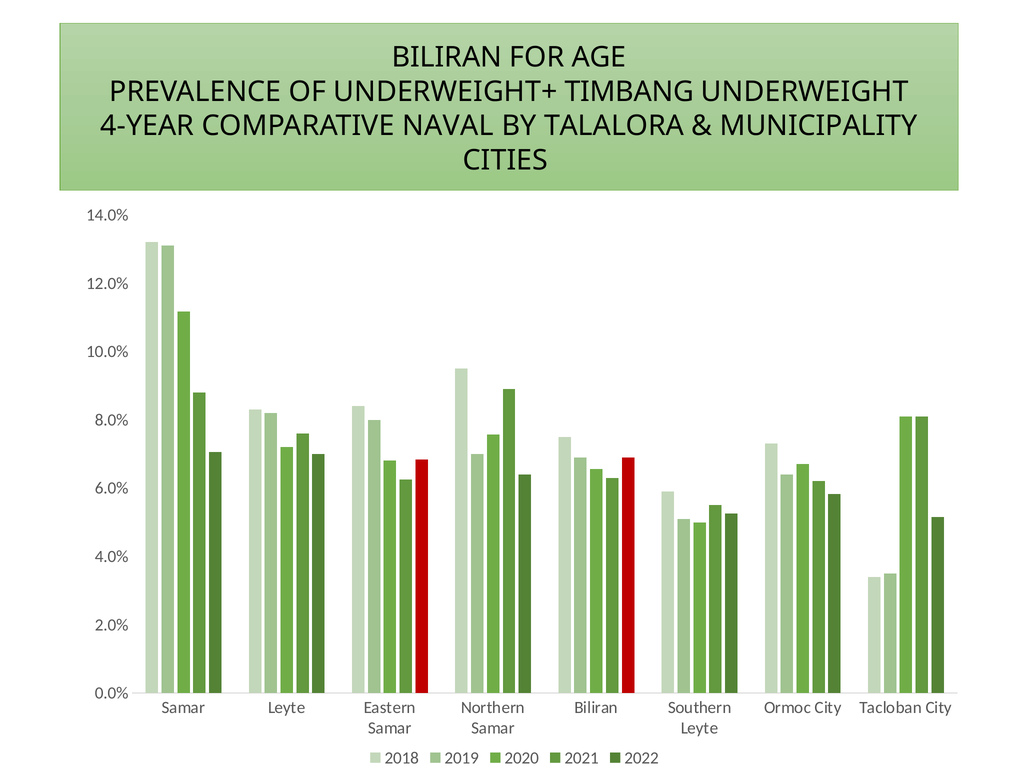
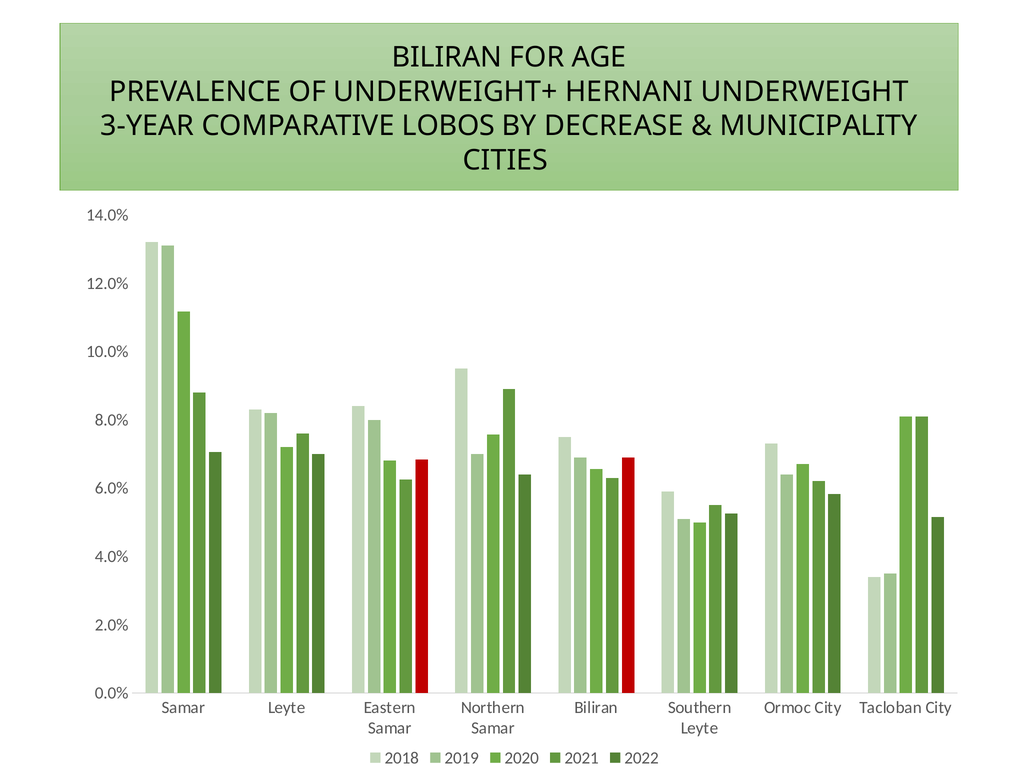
TIMBANG: TIMBANG -> HERNANI (629, 92)
4-YEAR: 4-YEAR -> 3-YEAR (147, 126)
NAVAL: NAVAL -> LOBOS (448, 126)
TALALORA: TALALORA -> DECREASE (614, 126)
